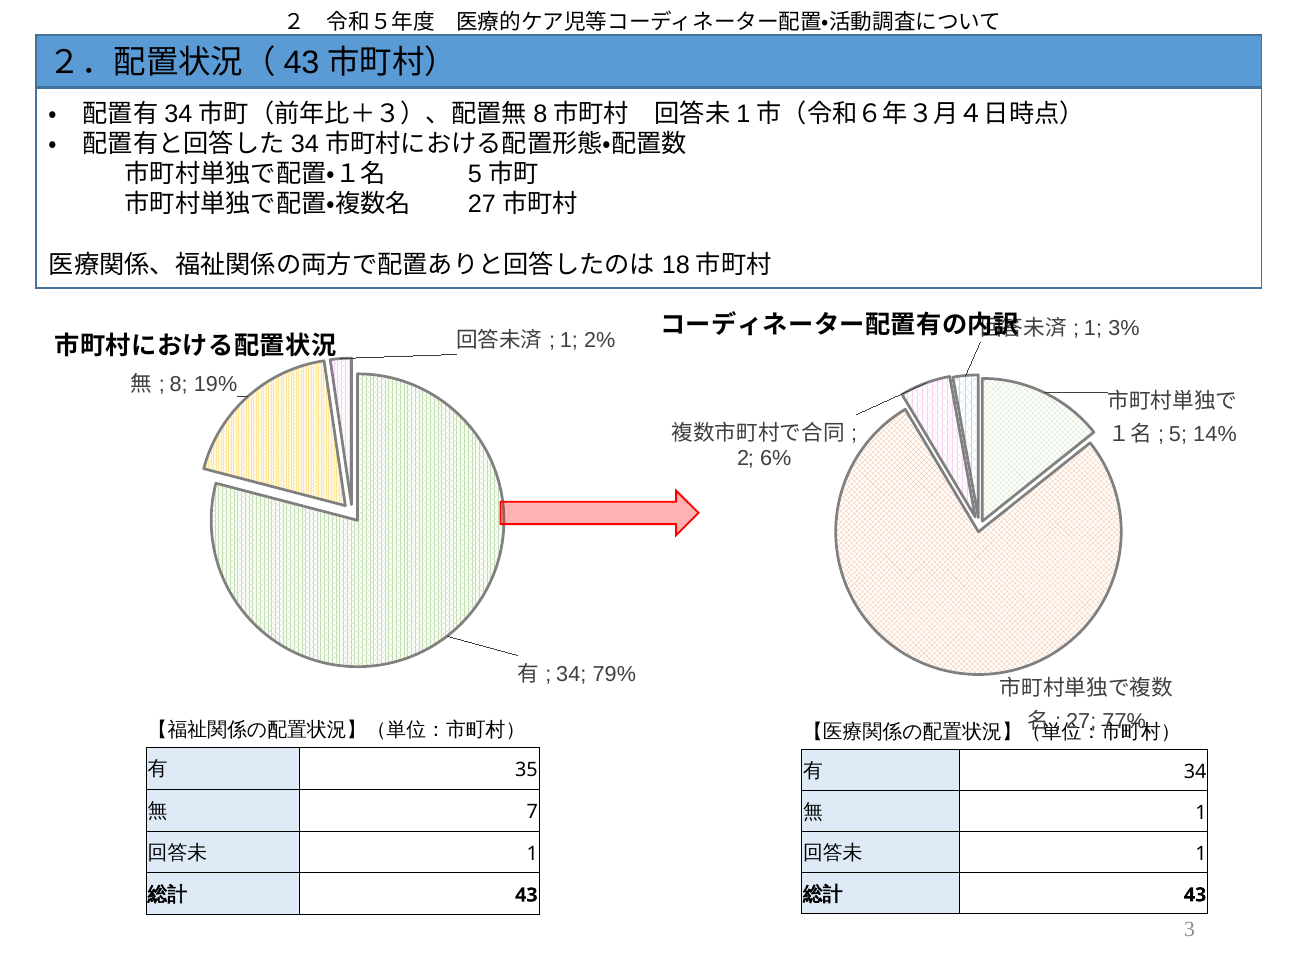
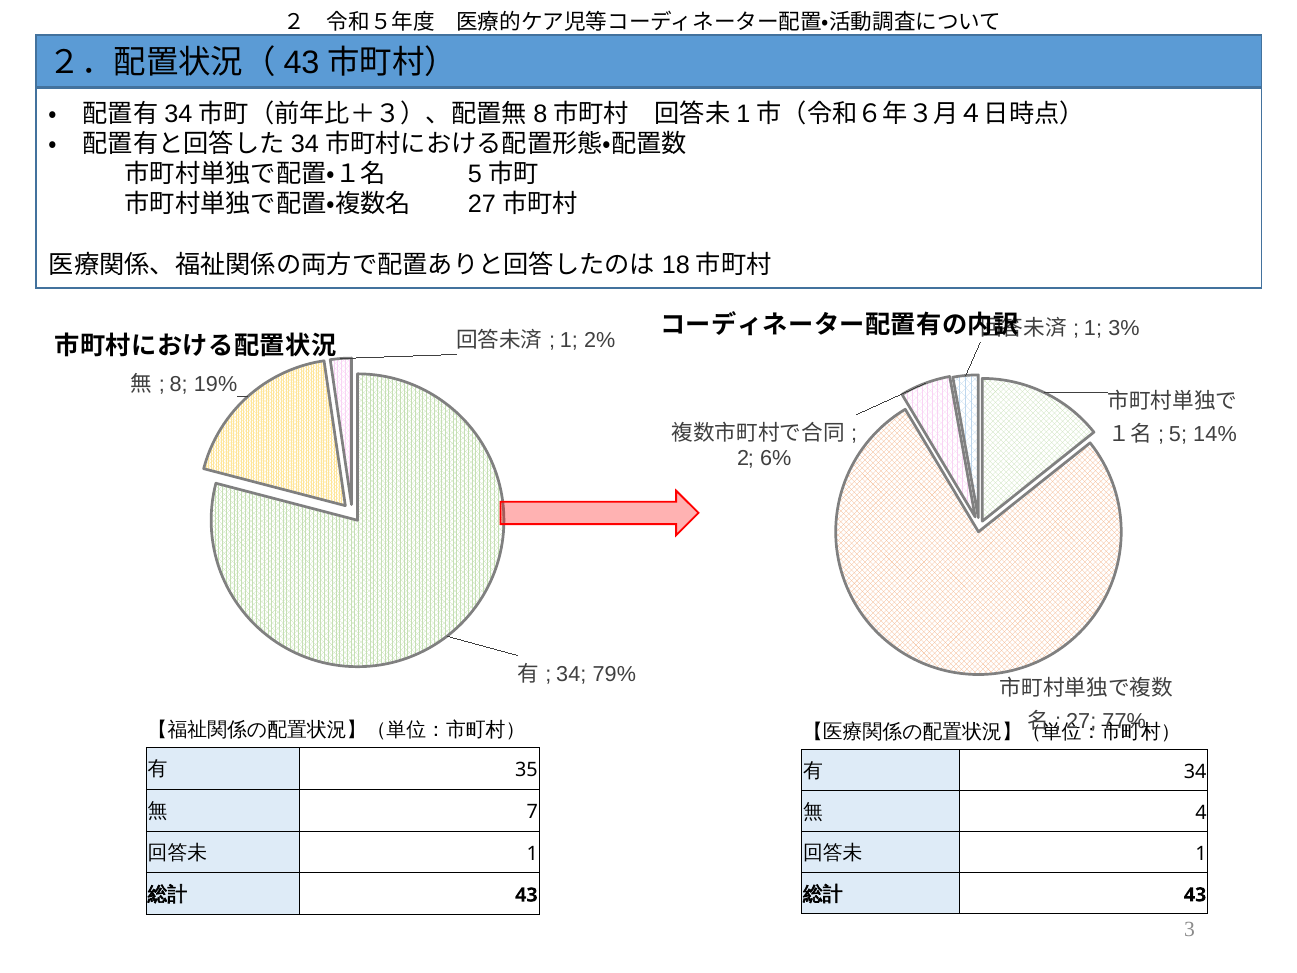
1: 1 -> 4 (1201, 813)
